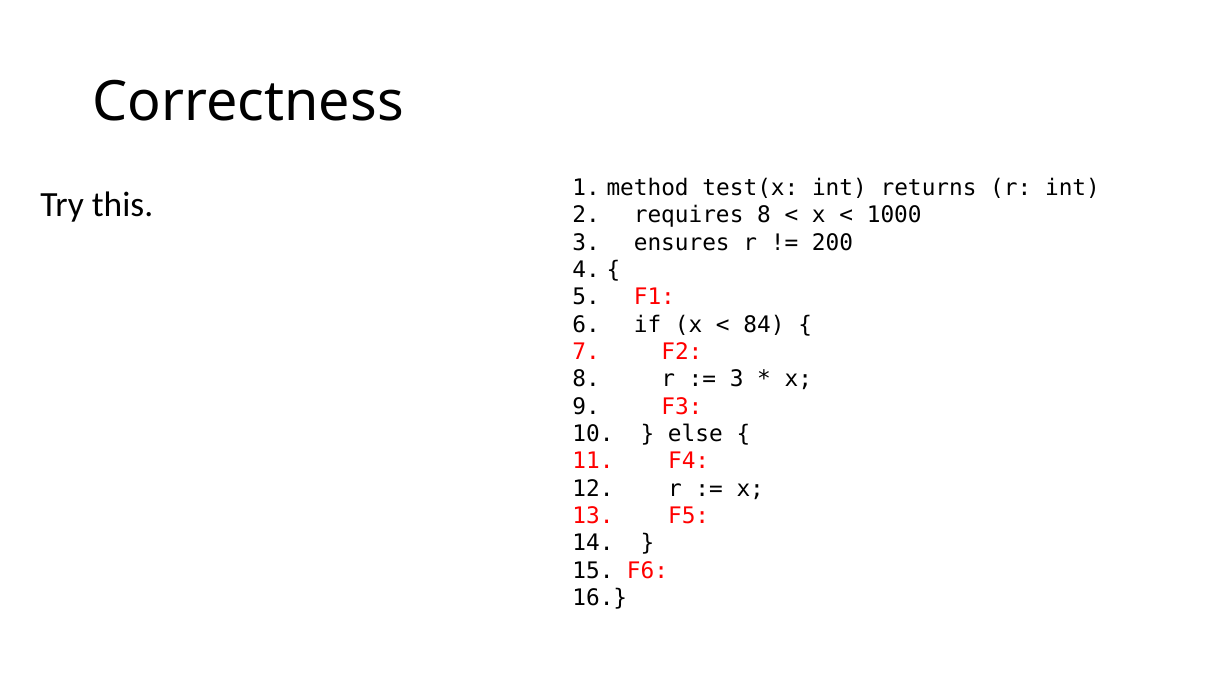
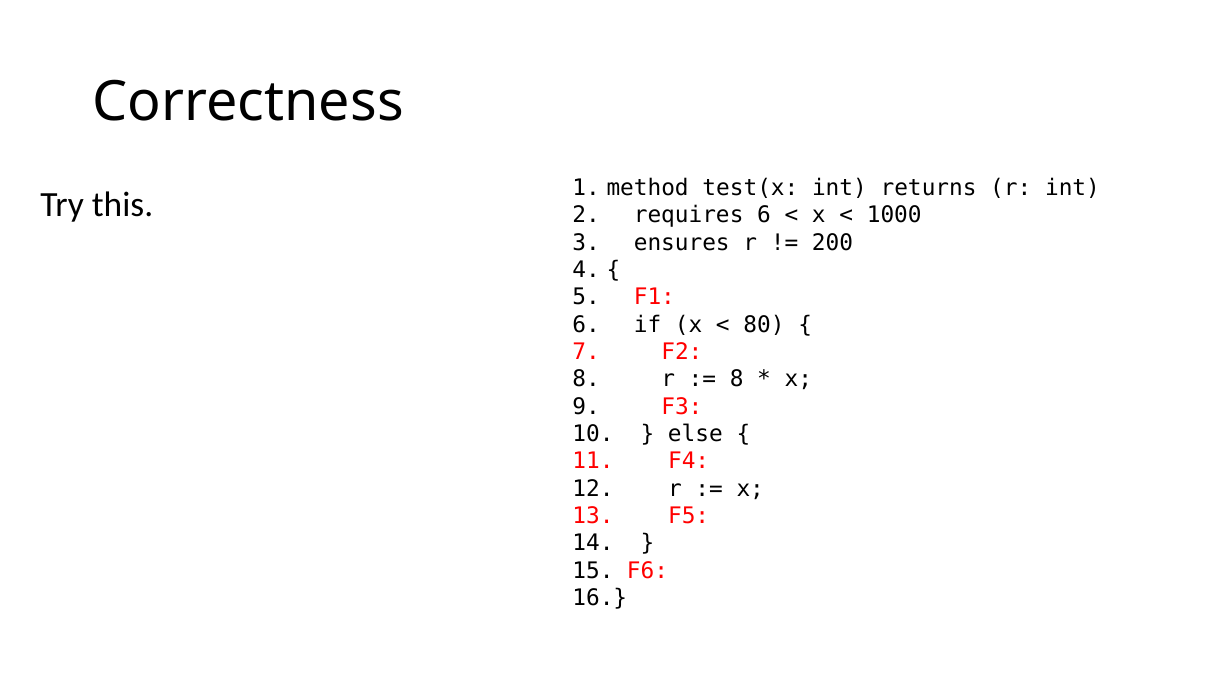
requires 8: 8 -> 6 (764, 216)
84: 84 -> 80 (764, 325)
3: 3 -> 8 (737, 380)
